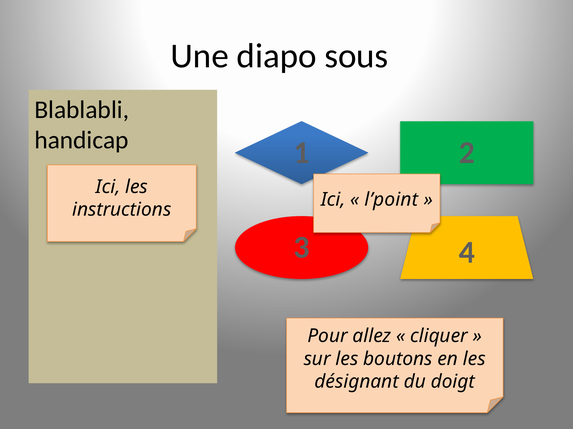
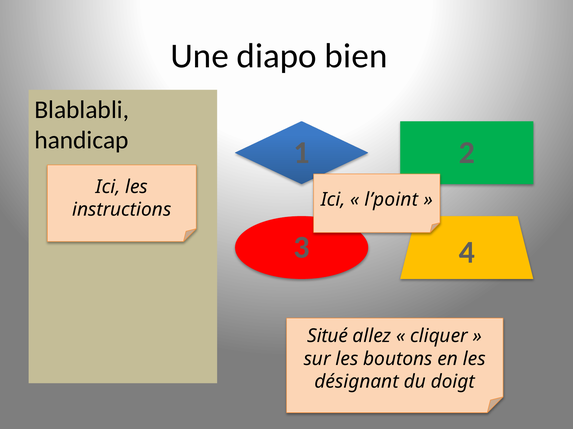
sous: sous -> bien (356, 56)
Pour: Pour -> Situé (328, 337)
